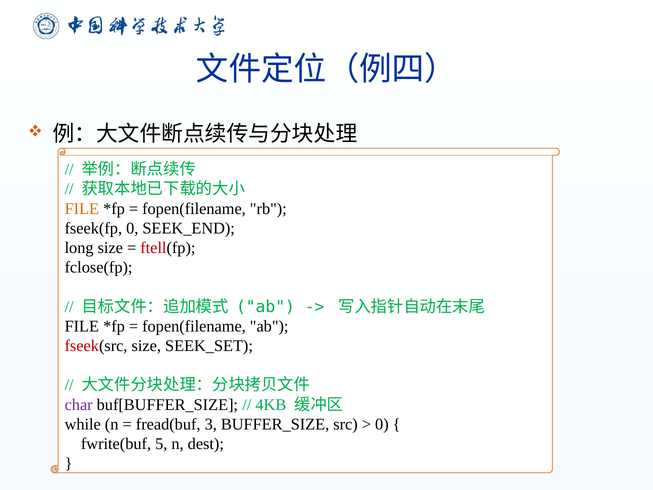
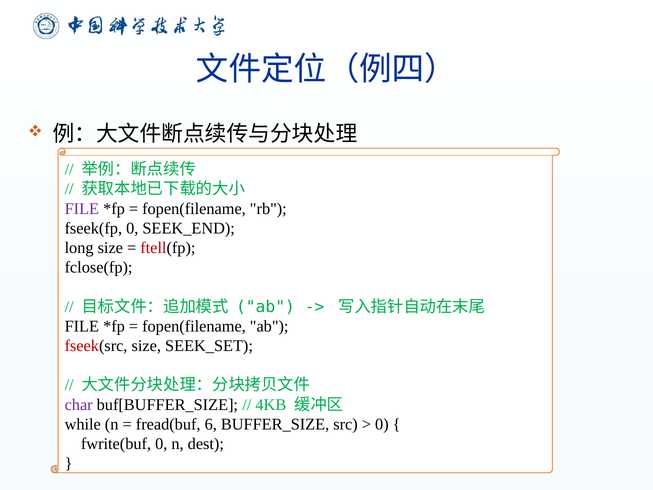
FILE colour: orange -> purple (82, 209)
3: 3 -> 6 (211, 424)
fwrite(buf 5: 5 -> 0 (161, 444)
